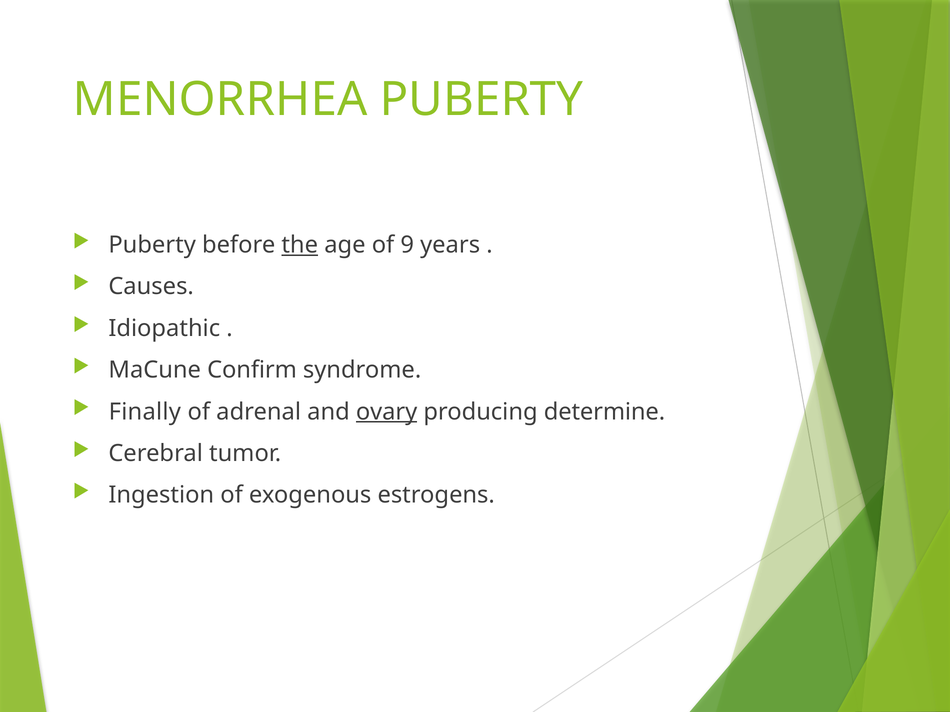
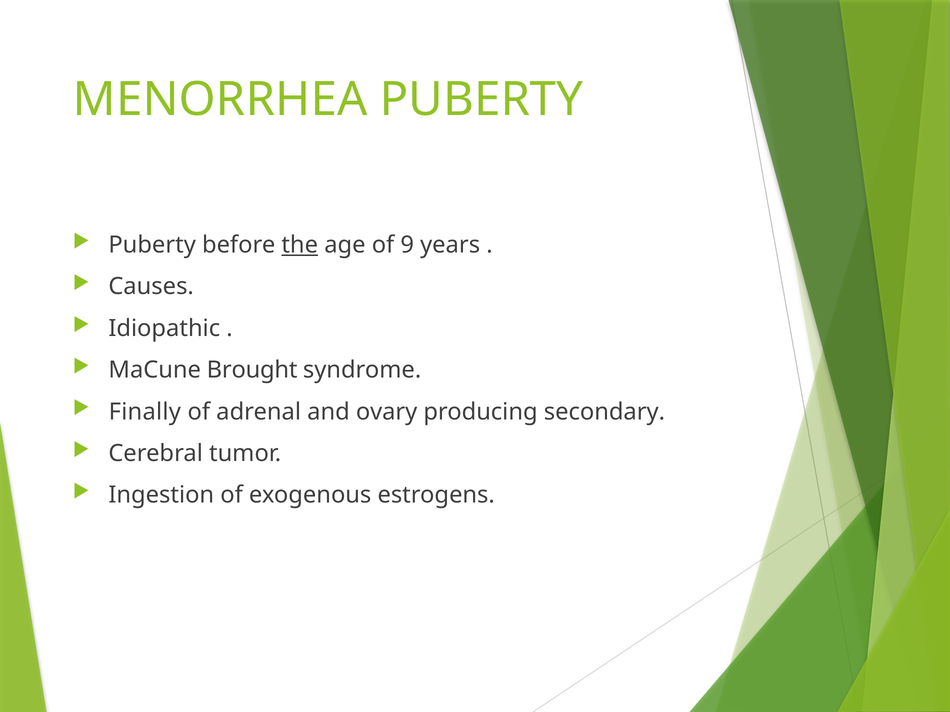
Confirm: Confirm -> Brought (252, 370)
ovary underline: present -> none (387, 412)
determine: determine -> secondary (604, 412)
